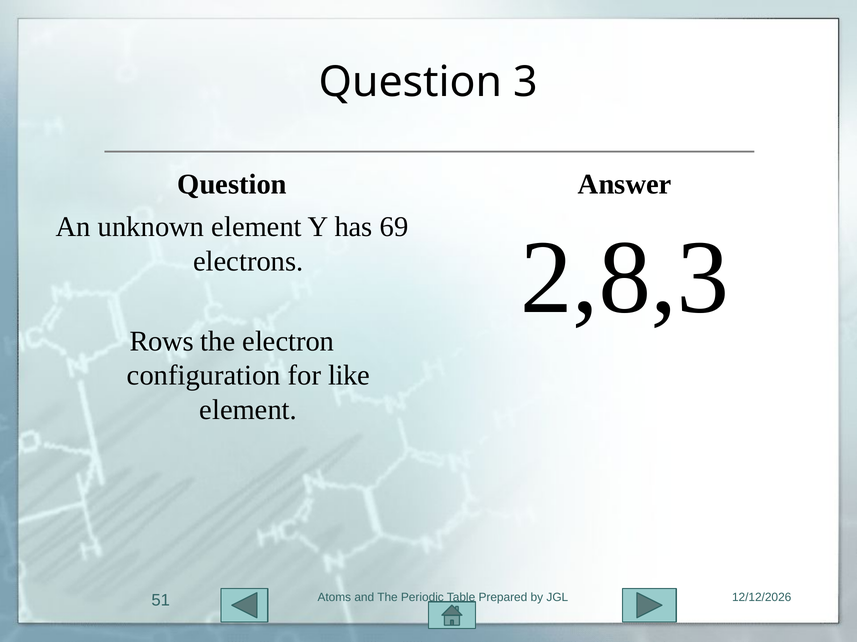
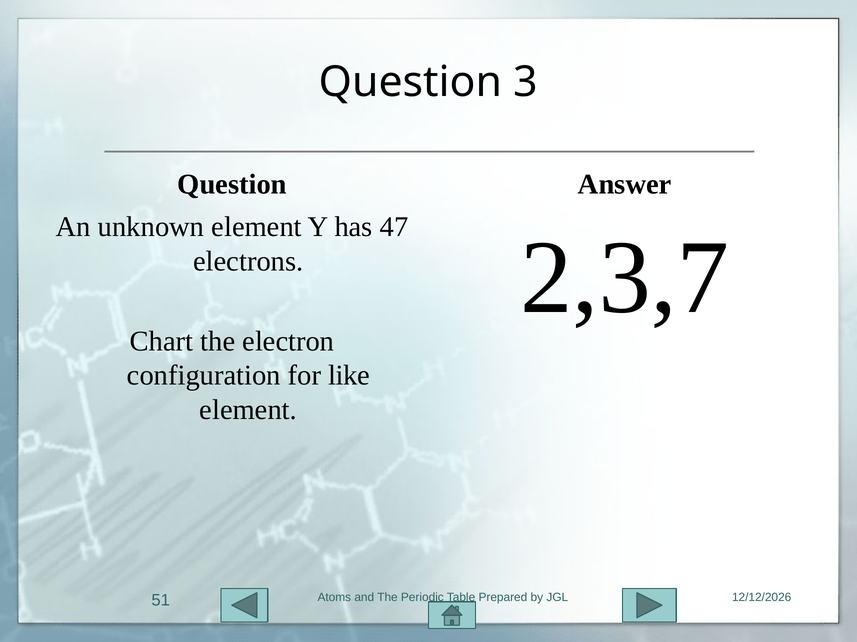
69: 69 -> 47 (394, 227)
2,8,3: 2,8,3 -> 2,3,7 (625, 278)
Rows: Rows -> Chart (162, 342)
